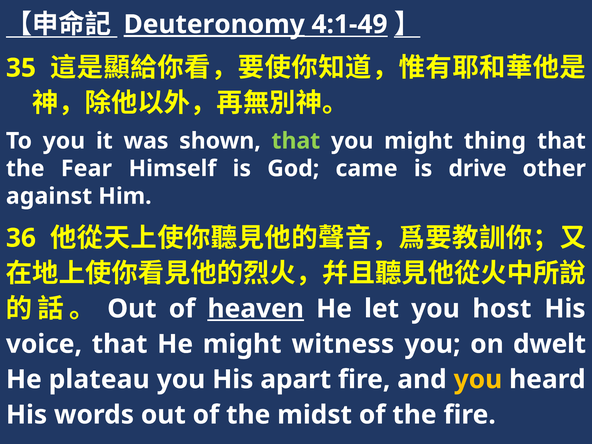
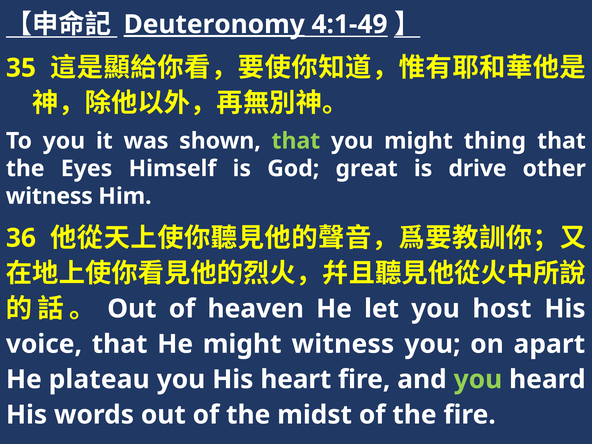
Fear: Fear -> Eyes (87, 169)
came: came -> great (367, 169)
against: against -> witness (49, 196)
heaven underline: present -> none (256, 309)
dwelt: dwelt -> apart (549, 344)
apart: apart -> heart (296, 379)
you colour: yellow -> light green (478, 379)
